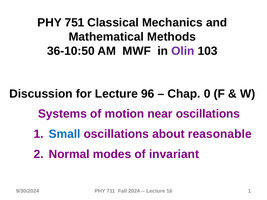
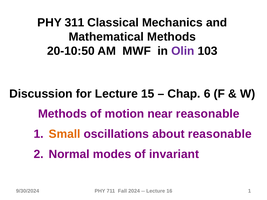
751: 751 -> 311 (75, 23)
36-10:50: 36-10:50 -> 20-10:50 (71, 51)
96: 96 -> 15 (148, 94)
0: 0 -> 6 (207, 94)
Systems: Systems -> Methods (62, 114)
near oscillations: oscillations -> reasonable (208, 114)
Small colour: blue -> orange (65, 134)
